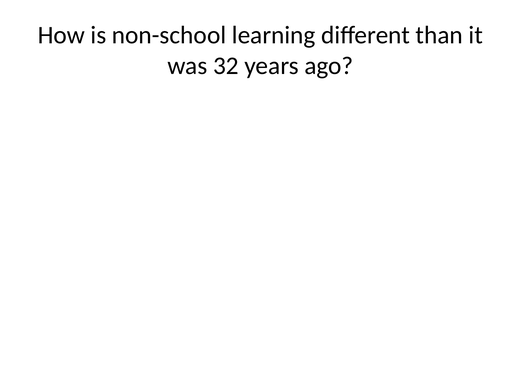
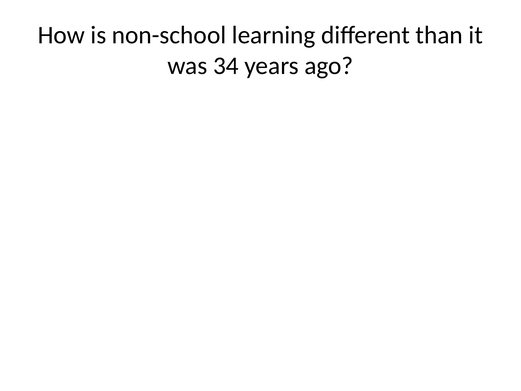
32: 32 -> 34 (226, 66)
